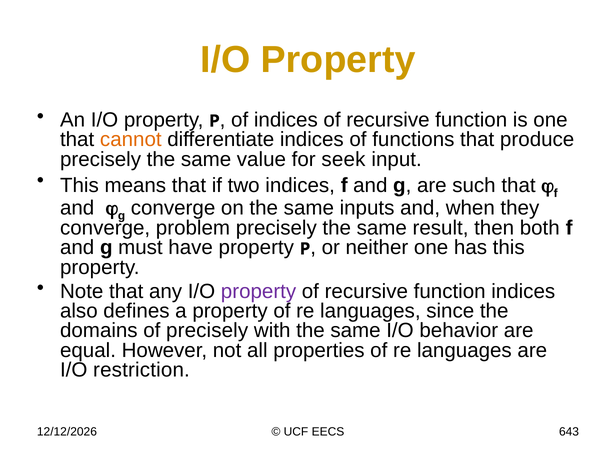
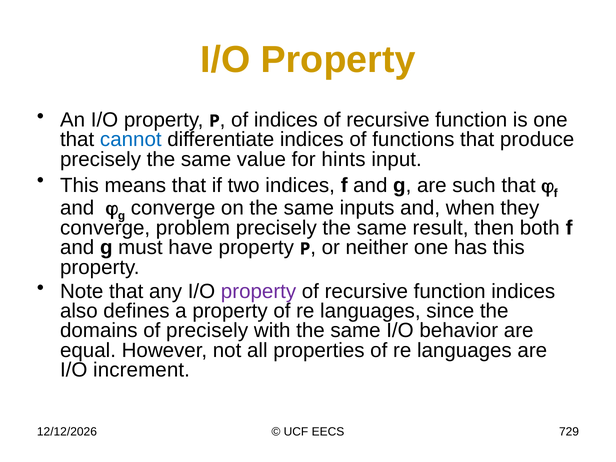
cannot colour: orange -> blue (131, 140)
seek: seek -> hints (343, 159)
restriction: restriction -> increment (141, 370)
643: 643 -> 729 (569, 432)
